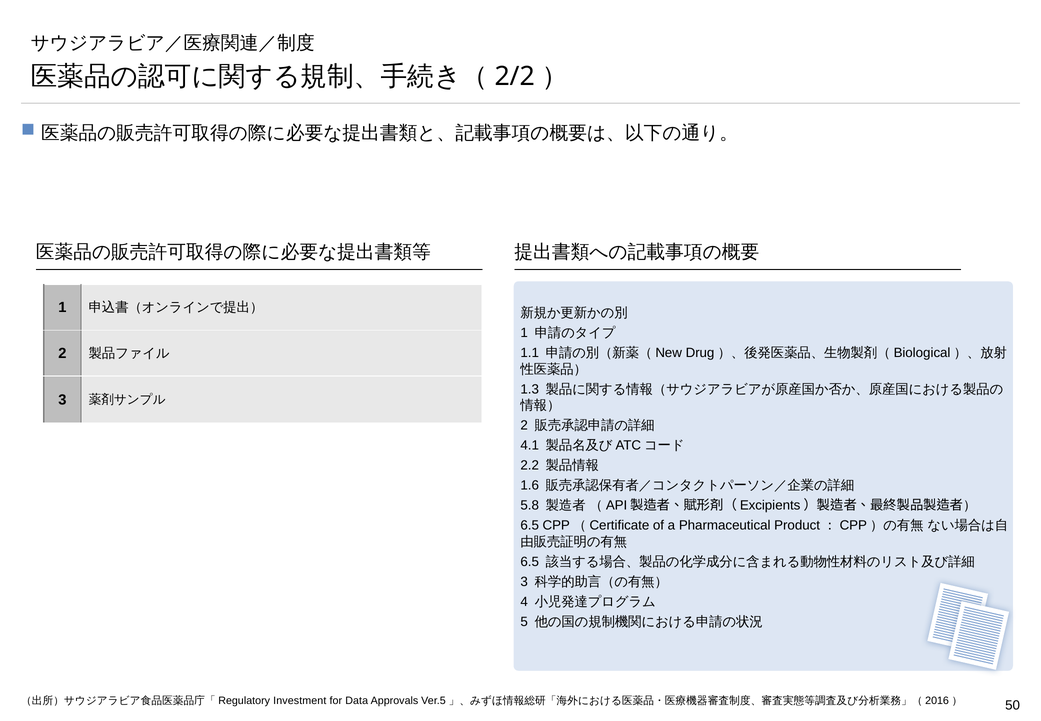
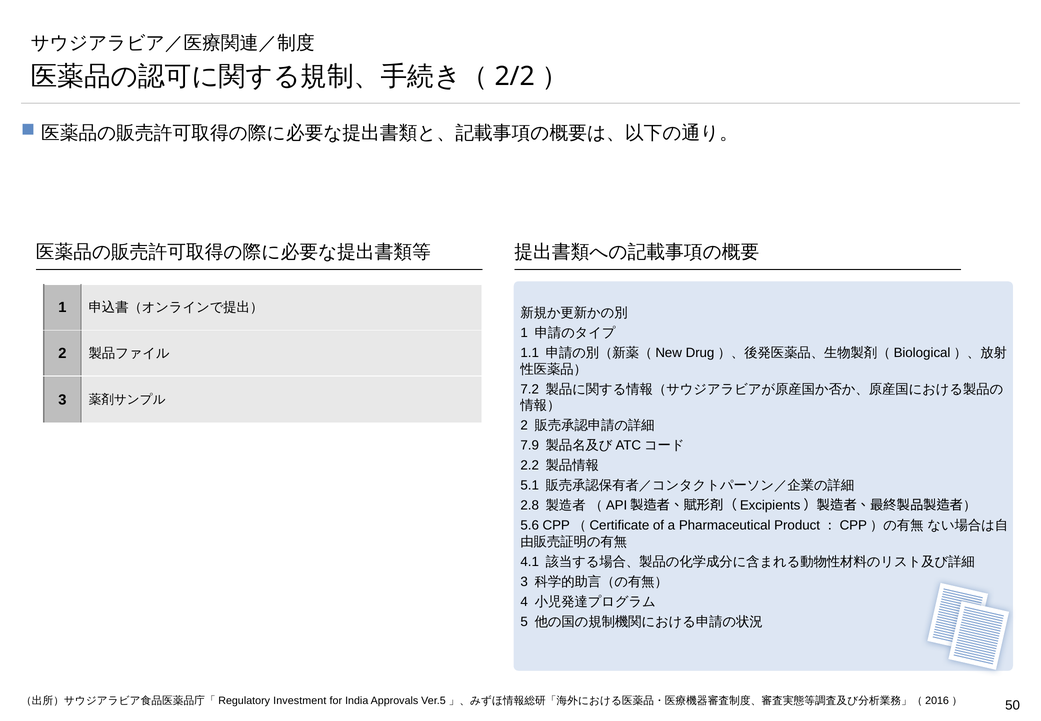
1.3: 1.3 -> 7.2 (530, 389)
4.1: 4.1 -> 7.9 (530, 445)
1.6: 1.6 -> 5.1 (530, 485)
5.8: 5.8 -> 2.8 (530, 505)
6.5: 6.5 -> 5.6 (530, 525)
6.5: 6.5 -> 4.1 (530, 561)
Data: Data -> India (357, 700)
